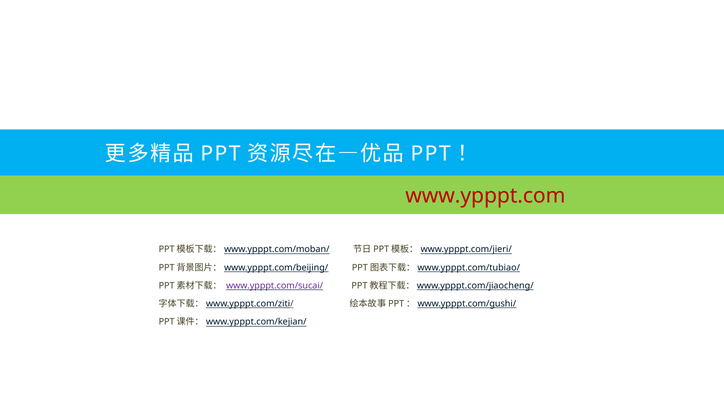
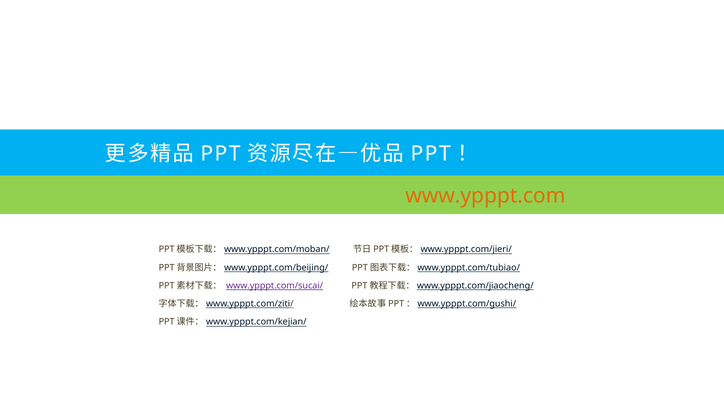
www.ypppt.com colour: red -> orange (485, 196)
